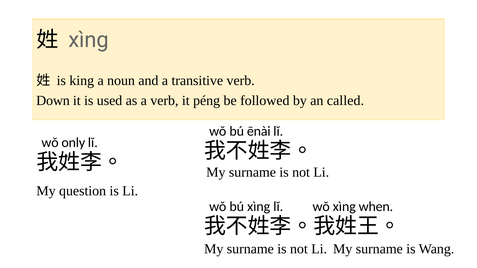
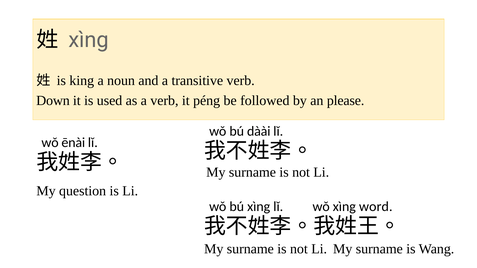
called: called -> please (346, 101)
ēnài: ēnài -> dàài (259, 131)
only: only -> ēnài (73, 143)
when: when -> word (376, 207)
